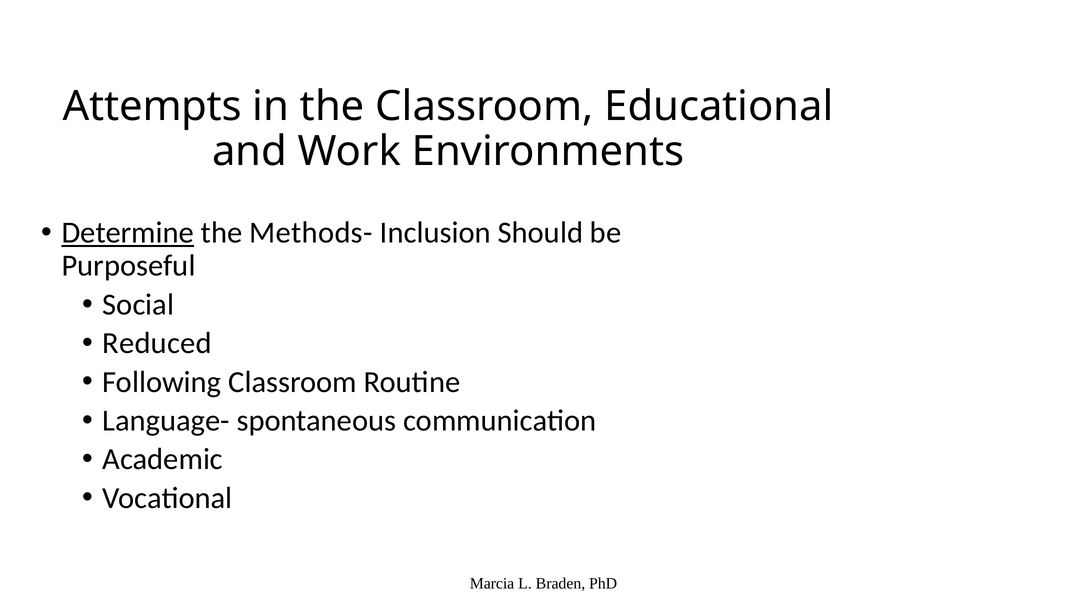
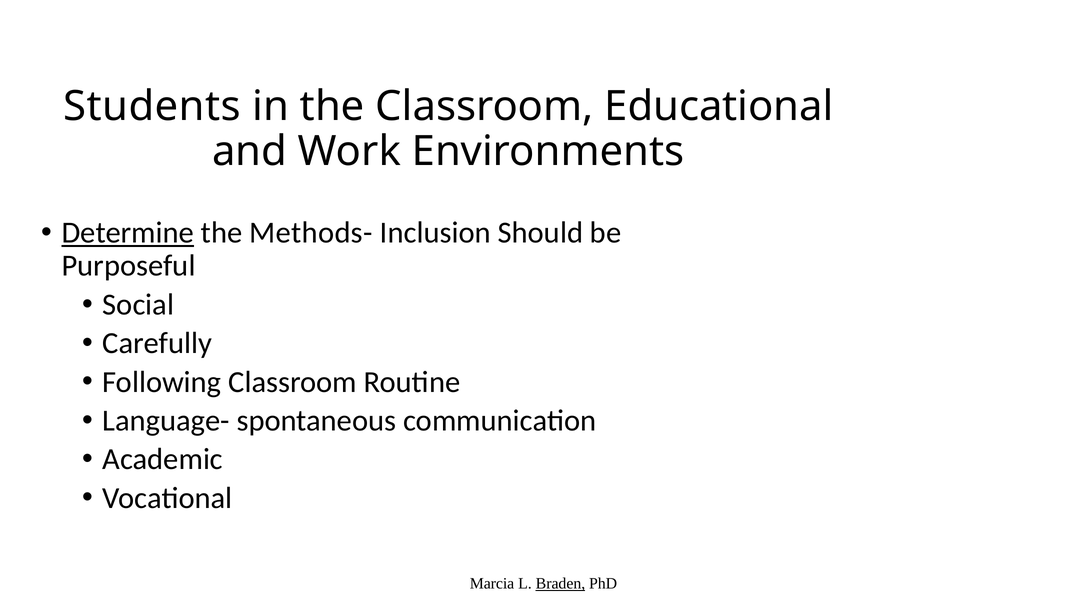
Attempts: Attempts -> Students (152, 107)
Reduced: Reduced -> Carefully (157, 344)
Braden underline: none -> present (560, 584)
